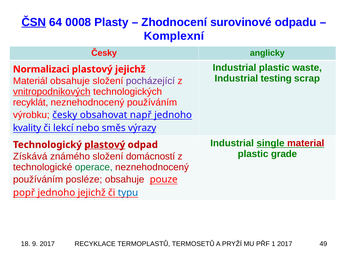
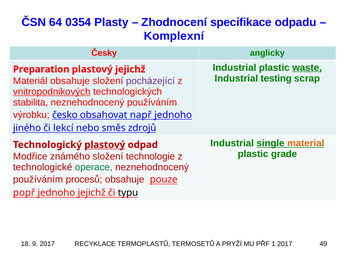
ČSN underline: present -> none (34, 22)
0008: 0008 -> 0354 (78, 22)
surovinové: surovinové -> specifikace (241, 22)
waste underline: none -> present (307, 68)
Normalizaci: Normalizaci -> Preparation (41, 69)
recyklát: recyklát -> stabilita (31, 102)
výrobku česky: česky -> česko (65, 115)
kvality: kvality -> jiného (27, 128)
výrazy: výrazy -> zdrojů (142, 128)
material colour: red -> orange (306, 143)
Získává: Získává -> Modřice (30, 156)
domácností: domácností -> technologie (150, 156)
posléze: posléze -> procesů (84, 180)
typu colour: blue -> black (128, 193)
